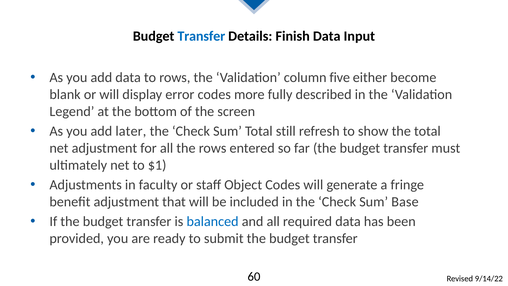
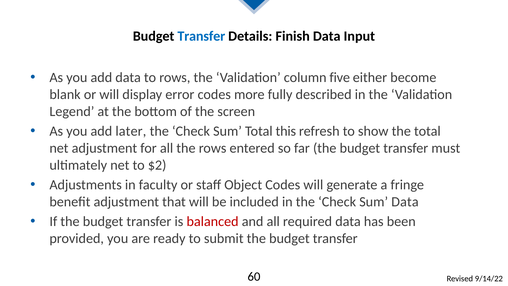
still: still -> this (286, 131)
$1: $1 -> $2 (157, 165)
Sum Base: Base -> Data (405, 202)
balanced colour: blue -> red (213, 221)
